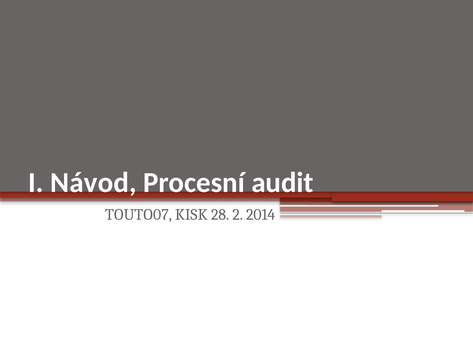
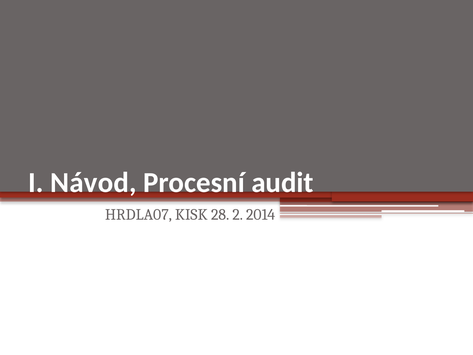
TOUTO07: TOUTO07 -> HRDLA07 (139, 215)
